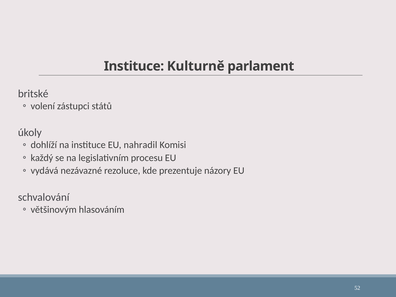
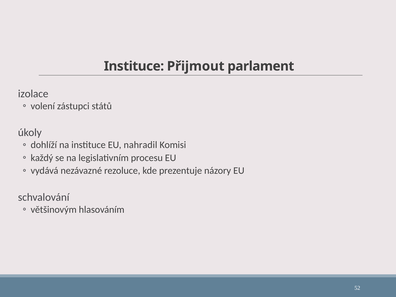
Kulturně: Kulturně -> Přijmout (196, 66)
britské: britské -> izolace (33, 94)
